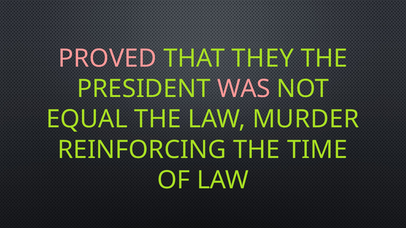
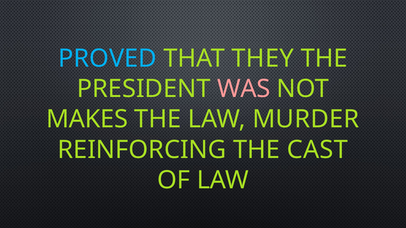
PROVED colour: pink -> light blue (107, 59)
EQUAL: EQUAL -> MAKES (87, 119)
TIME: TIME -> CAST (317, 150)
